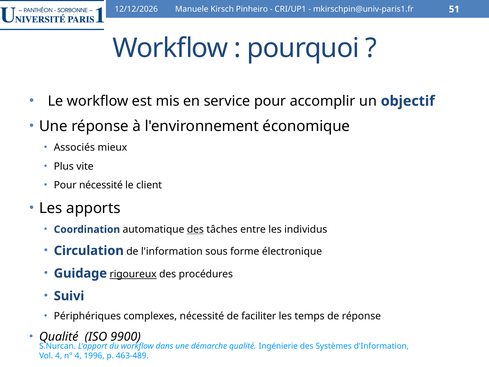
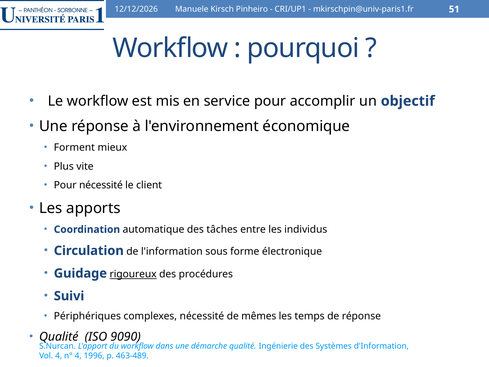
Associés: Associés -> Forment (74, 147)
des underline: present -> none (195, 229)
faciliter: faciliter -> mêmes (259, 316)
9900: 9900 -> 9090 (126, 337)
